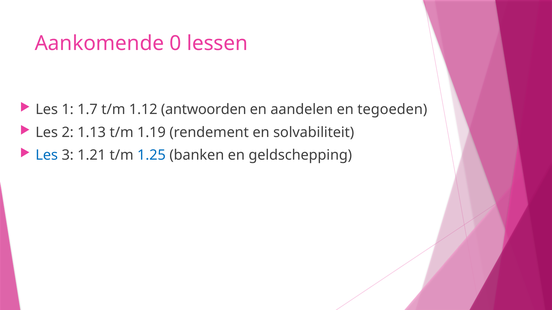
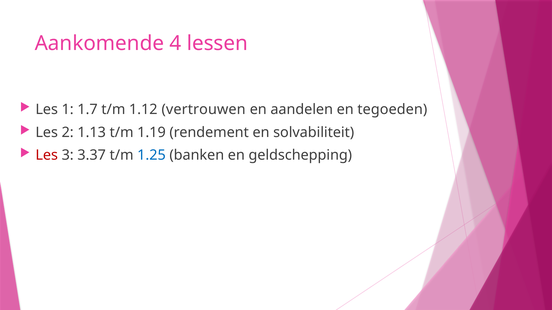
0: 0 -> 4 (175, 44)
antwoorden: antwoorden -> vertrouwen (204, 110)
Les colour: blue -> red (47, 155)
1.21: 1.21 -> 3.37 (92, 155)
